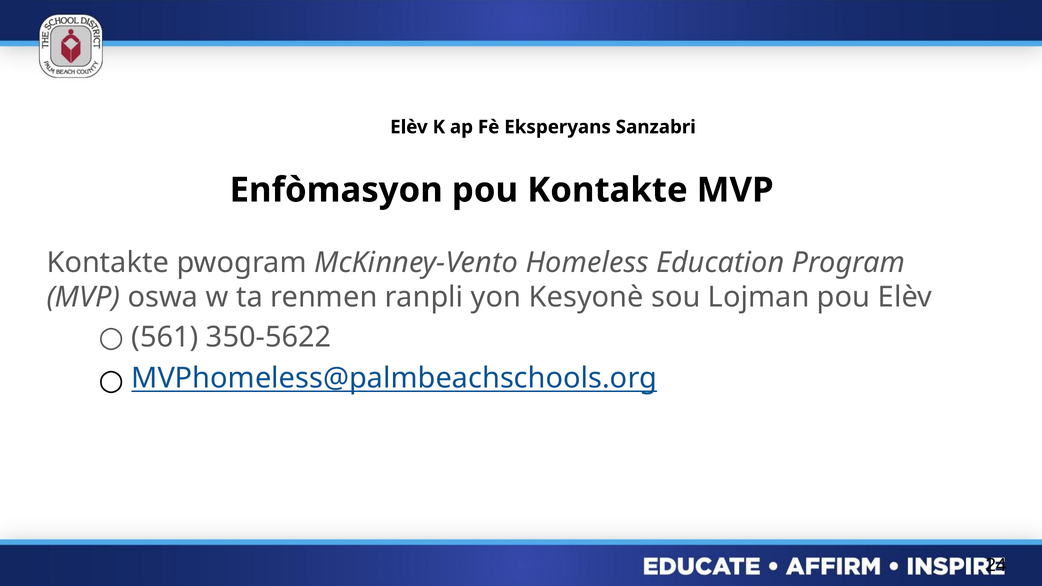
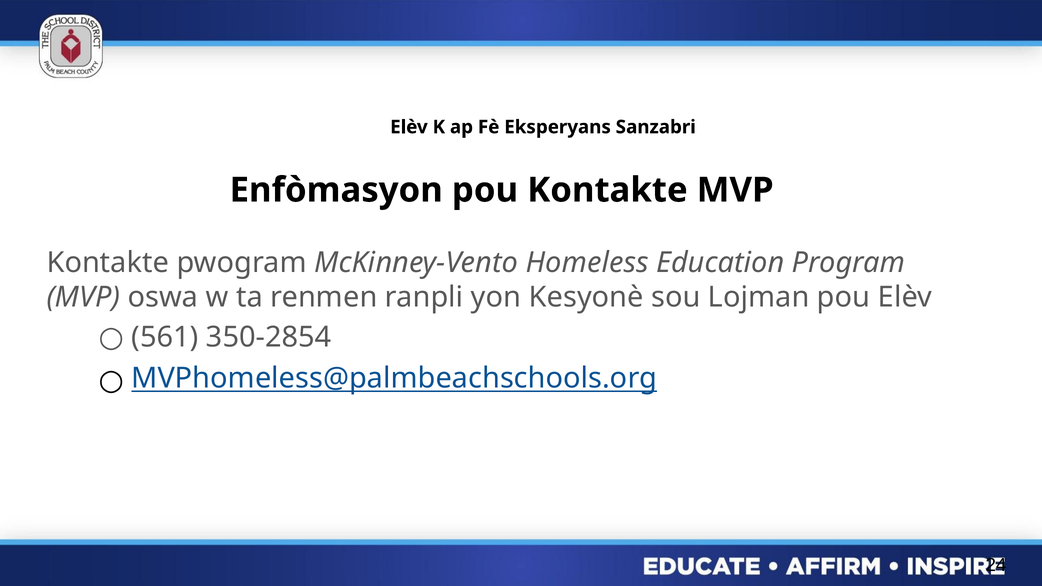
350-5622: 350-5622 -> 350-2854 (269, 337)
